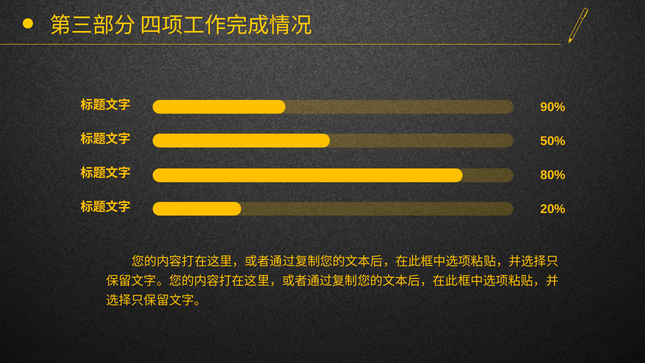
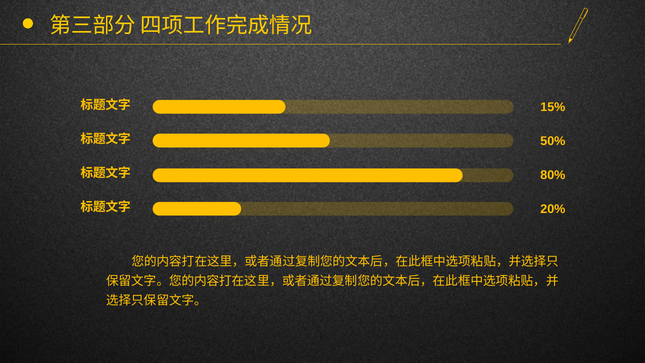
90%: 90% -> 15% (553, 107)
